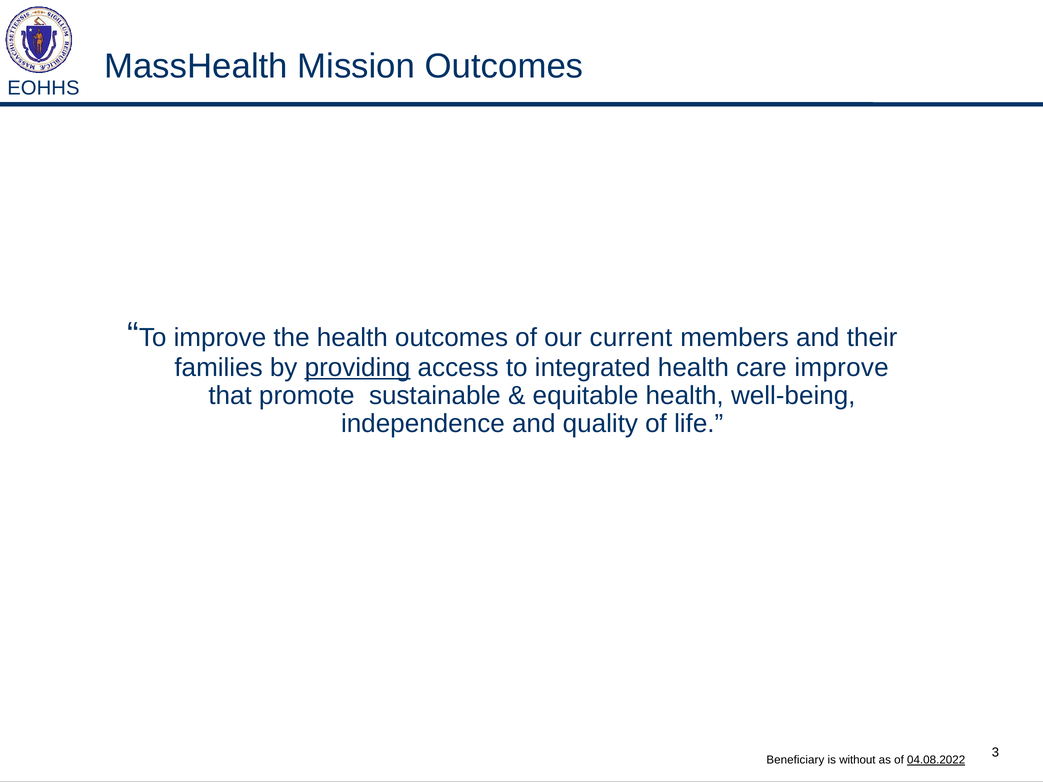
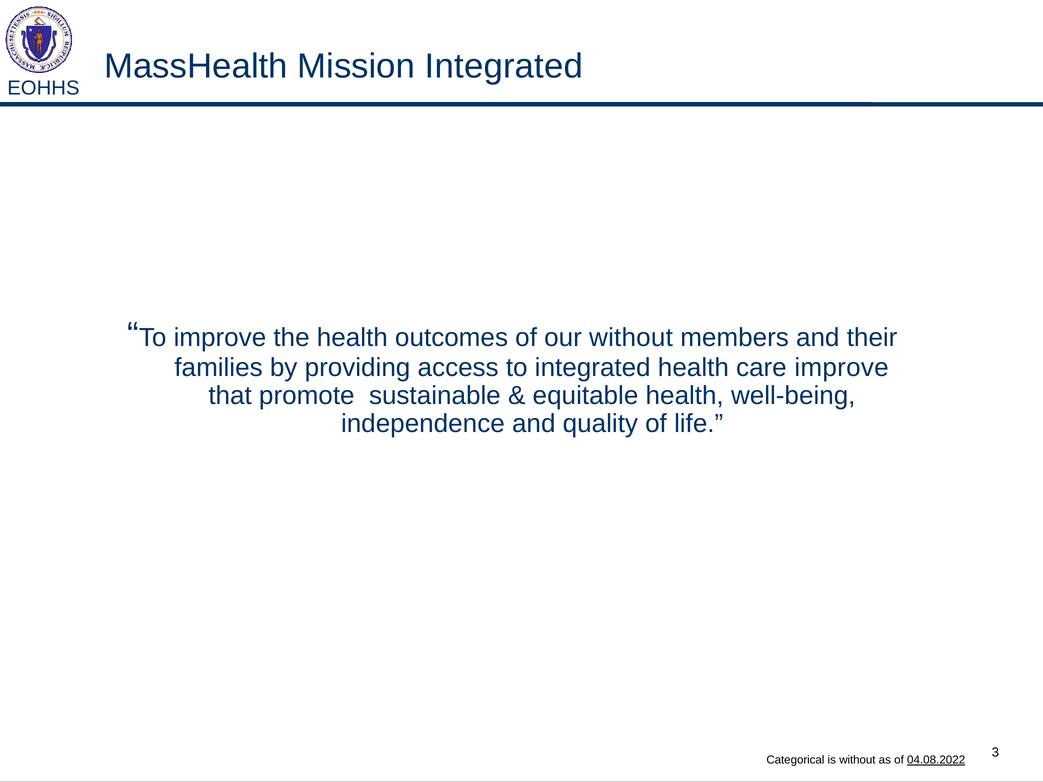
Mission Outcomes: Outcomes -> Integrated (504, 66)
our current: current -> without (631, 338)
providing underline: present -> none (358, 368)
Beneficiary: Beneficiary -> Categorical (795, 760)
